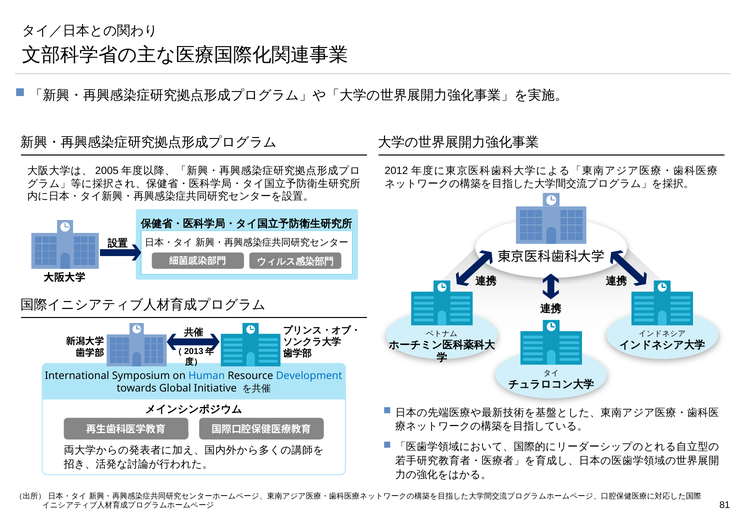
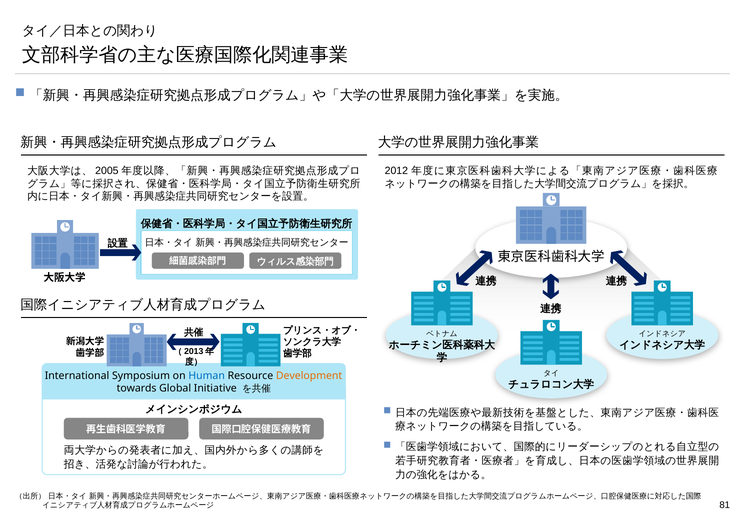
Development colour: blue -> orange (309, 376)
